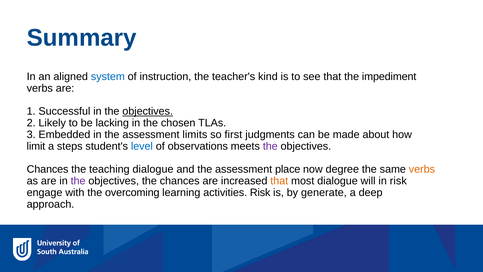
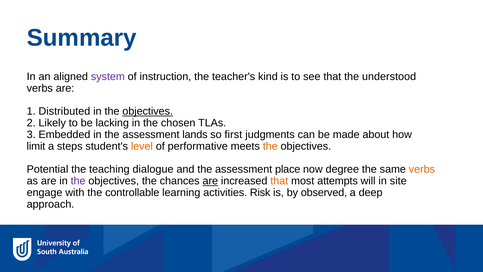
system colour: blue -> purple (108, 77)
impediment: impediment -> understood (389, 77)
Successful: Successful -> Distributed (64, 111)
limits: limits -> lands (195, 134)
level colour: blue -> orange (142, 146)
observations: observations -> performative (198, 146)
the colour: purple -> orange (270, 146)
Chances: Chances -> Potential (48, 169)
are underline: none -> present (210, 181)
most dialogue: dialogue -> attempts (338, 181)
in risk: risk -> site (398, 181)
overcoming: overcoming -> controllable (132, 192)
generate: generate -> observed (324, 192)
